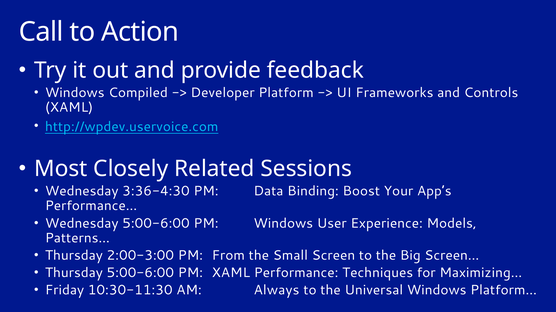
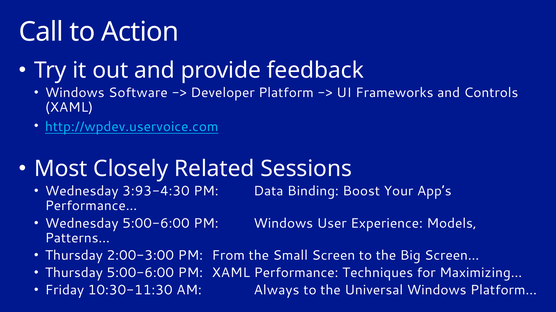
Compiled: Compiled -> Software (138, 93)
3:36-4:30: 3:36-4:30 -> 3:93-4:30 (156, 192)
